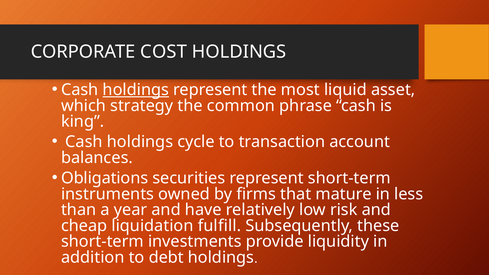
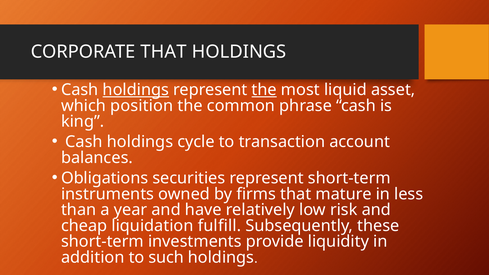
CORPORATE COST: COST -> THAT (164, 52)
the underline: none -> present (264, 90)
strategy: strategy -> position (142, 106)
debt: debt -> such (166, 258)
